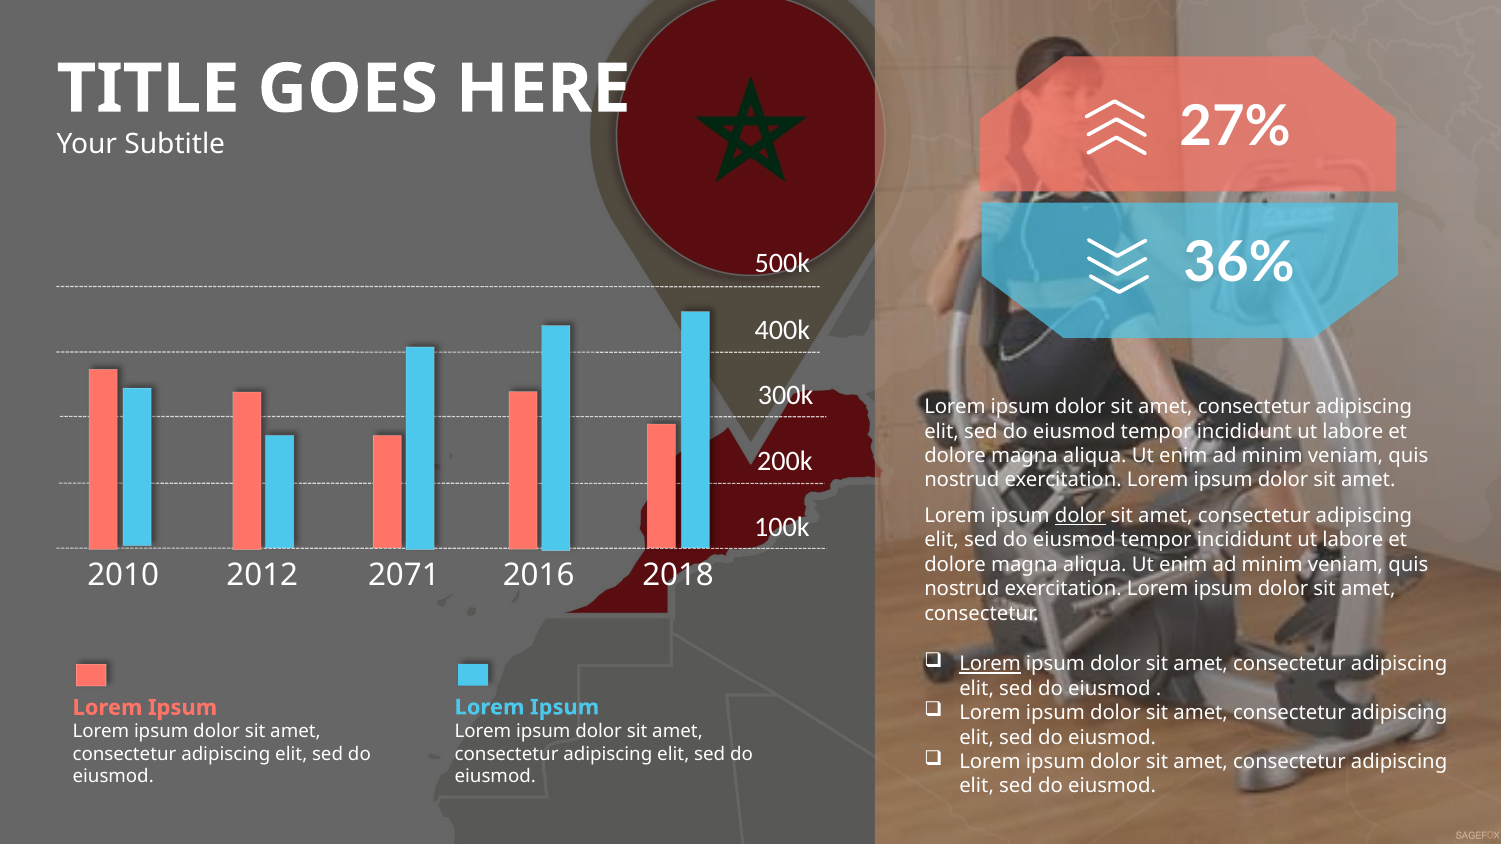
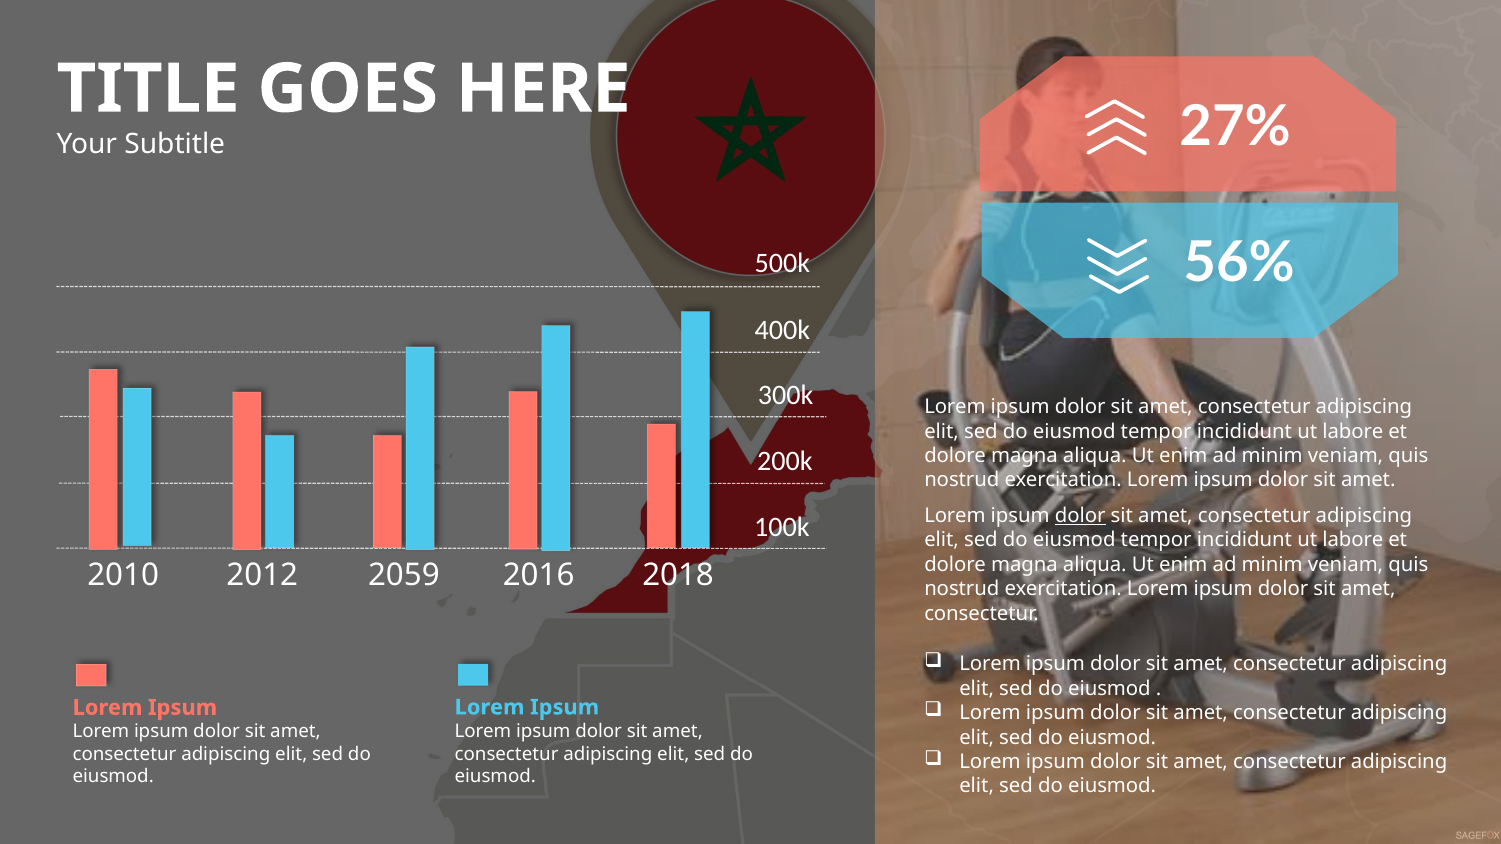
36%: 36% -> 56% (1239, 263)
2071: 2071 -> 2059 (404, 575)
Lorem underline: present -> none (990, 664)
